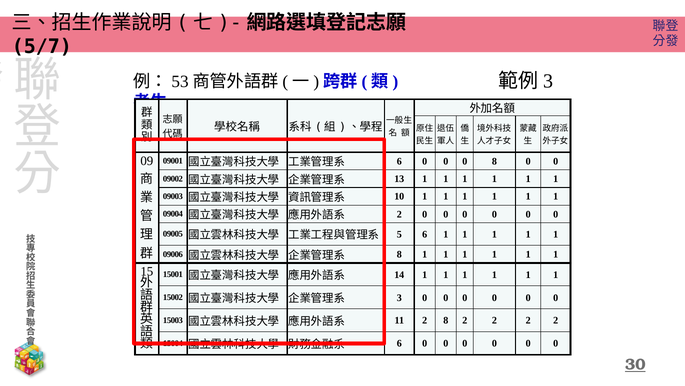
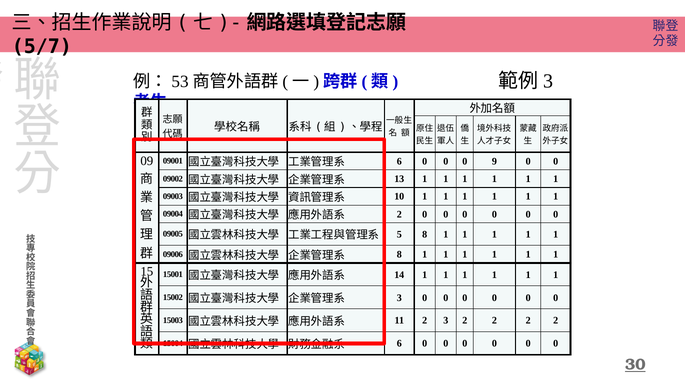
0 8: 8 -> 9 (494, 161)
5 6: 6 -> 8 (425, 234)
2 8: 8 -> 3 (446, 320)
